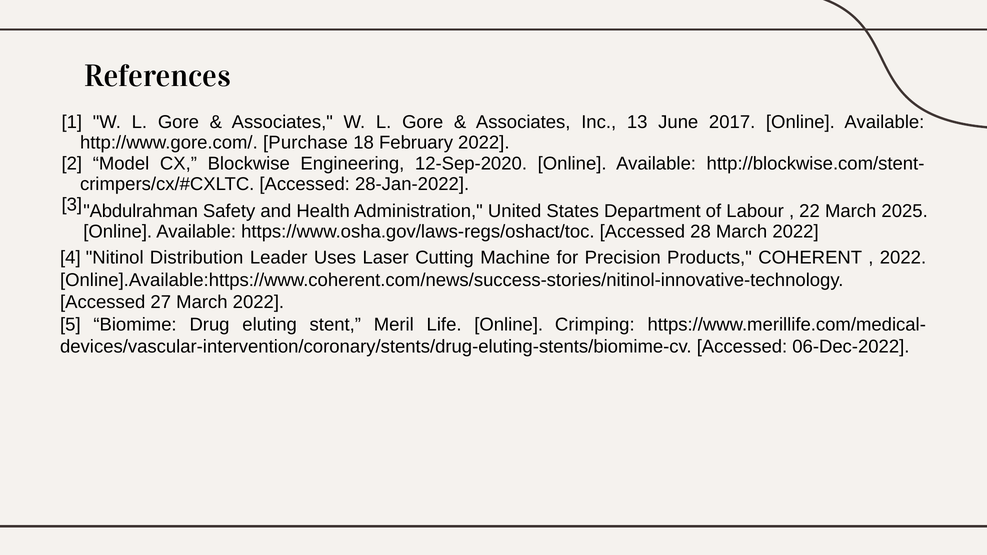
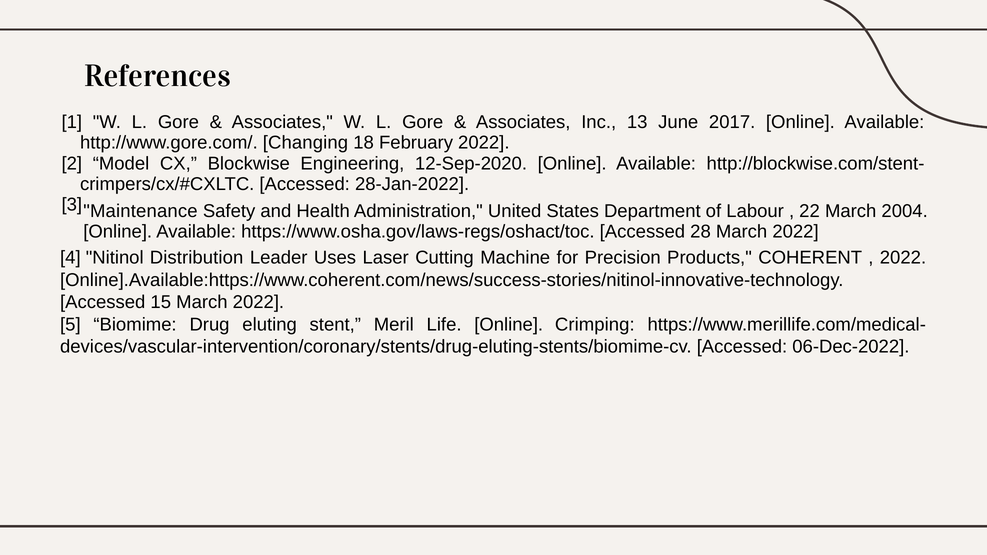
Purchase: Purchase -> Changing (305, 143)
Abdulrahman: Abdulrahman -> Maintenance (140, 211)
2025: 2025 -> 2004 (905, 211)
27: 27 -> 15 (161, 302)
